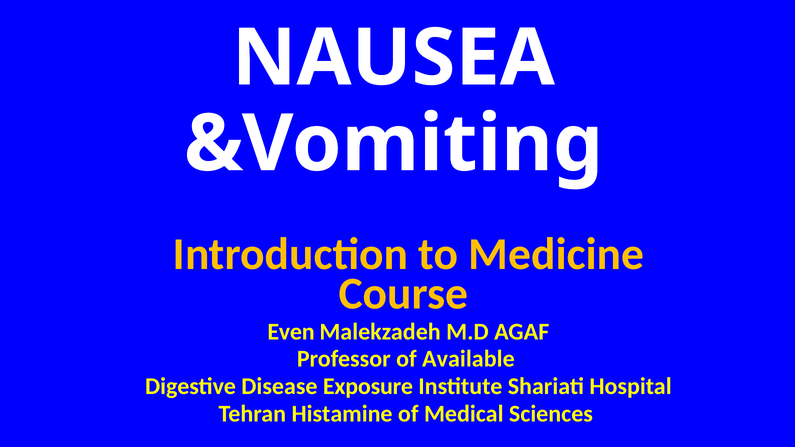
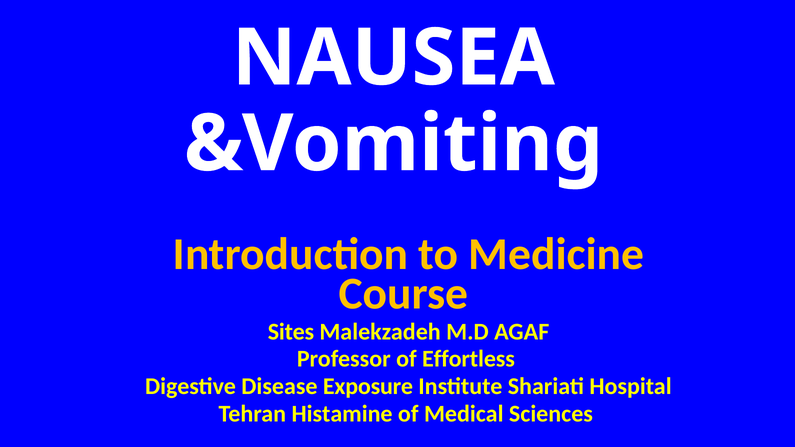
Even: Even -> Sites (291, 332)
Available: Available -> Effortless (468, 359)
